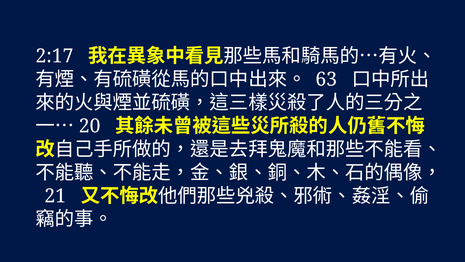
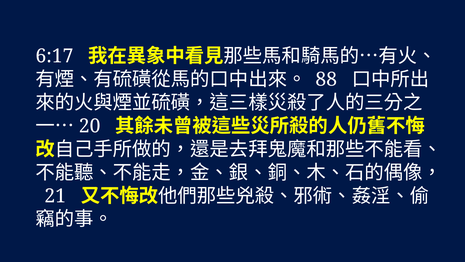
2:17: 2:17 -> 6:17 (54, 56)
63: 63 -> 88 (326, 79)
